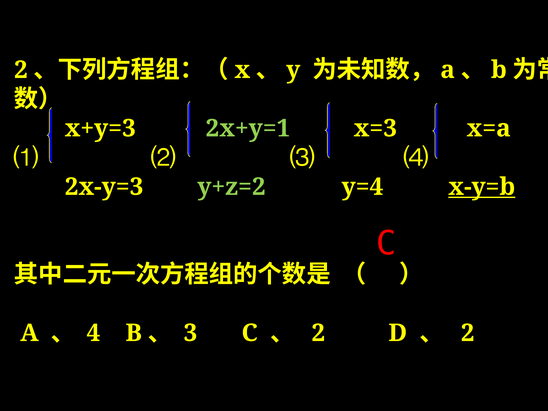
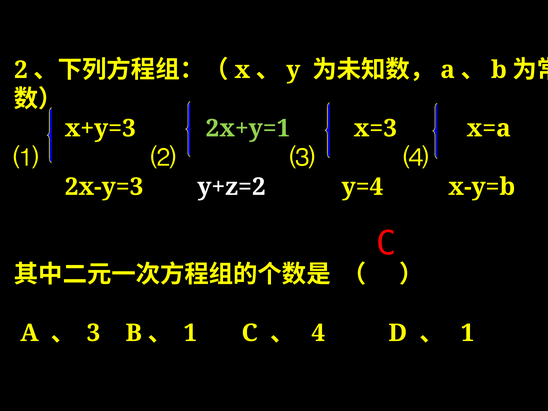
y+z=2 colour: light green -> white (231, 187)
x-y=b underline: present -> none (482, 187)
4: 4 -> 3 (93, 333)
3: 3 -> 1 (190, 333)
2: 2 -> 4 (318, 333)
2: 2 -> 1 (468, 333)
